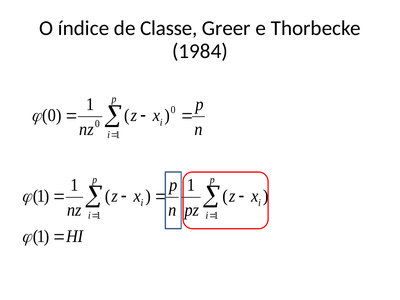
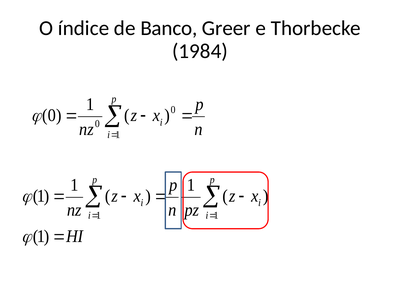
Classe: Classe -> Banco (169, 28)
